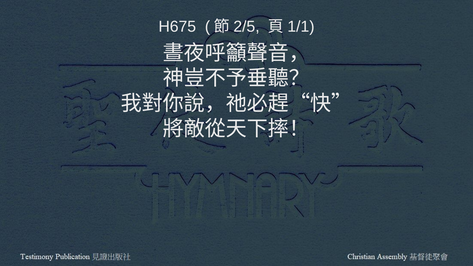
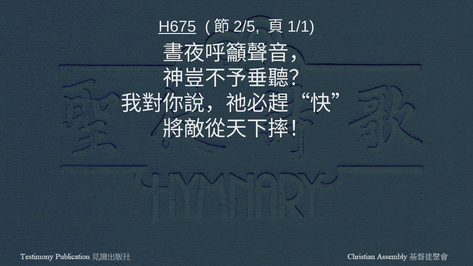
H675 underline: none -> present (177, 27)
